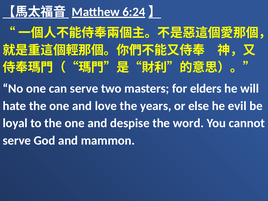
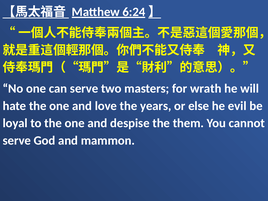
elders: elders -> wrath (206, 89)
word: word -> them (188, 123)
